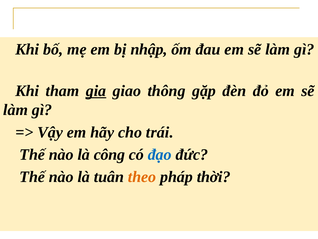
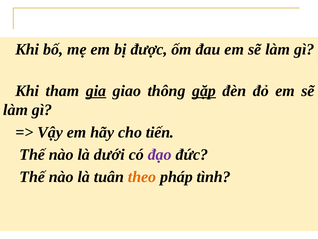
nhập: nhập -> được (149, 49)
gặp underline: none -> present (204, 91)
trái: trái -> tiến (160, 132)
công: công -> dưới (109, 154)
đạo colour: blue -> purple (160, 154)
thời: thời -> tình (214, 177)
